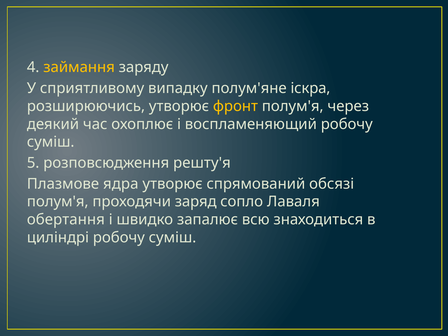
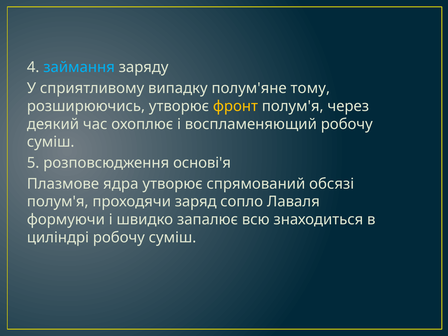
займання colour: yellow -> light blue (79, 67)
іскра: іскра -> тому (310, 88)
решту'я: решту'я -> основі'я (202, 163)
обертання: обертання -> формуючи (66, 220)
